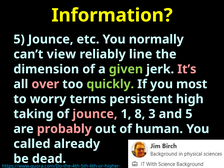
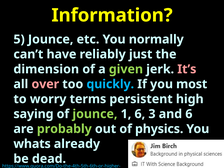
view: view -> have (61, 54)
line: line -> just (141, 54)
quickly colour: light green -> light blue (110, 84)
taking: taking -> saying (33, 114)
jounce colour: pink -> light green (95, 114)
1 8: 8 -> 6 (140, 114)
and 5: 5 -> 6 (189, 114)
probably colour: pink -> light green (64, 129)
human: human -> physics (159, 129)
called: called -> whats (32, 144)
